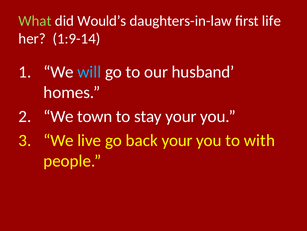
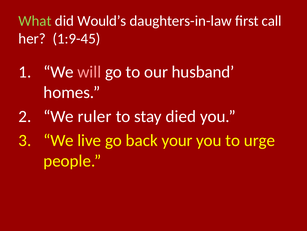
life: life -> call (272, 21)
1:9-14: 1:9-14 -> 1:9-45 (76, 39)
will colour: light blue -> pink (89, 72)
town: town -> ruler (95, 116)
stay your: your -> died (181, 116)
with: with -> urge (260, 140)
